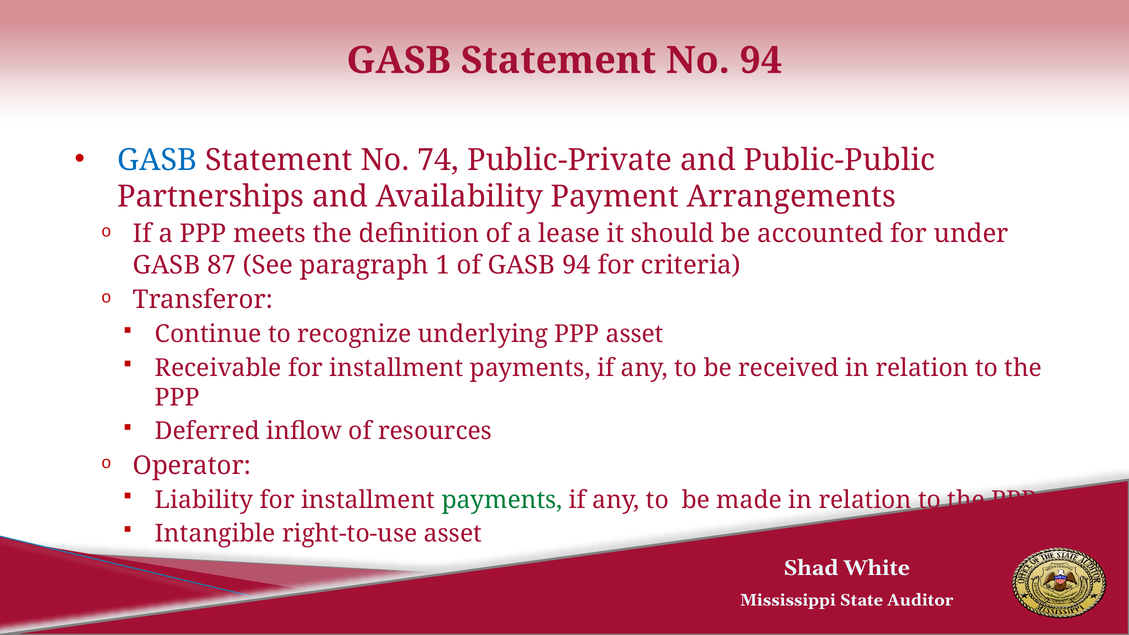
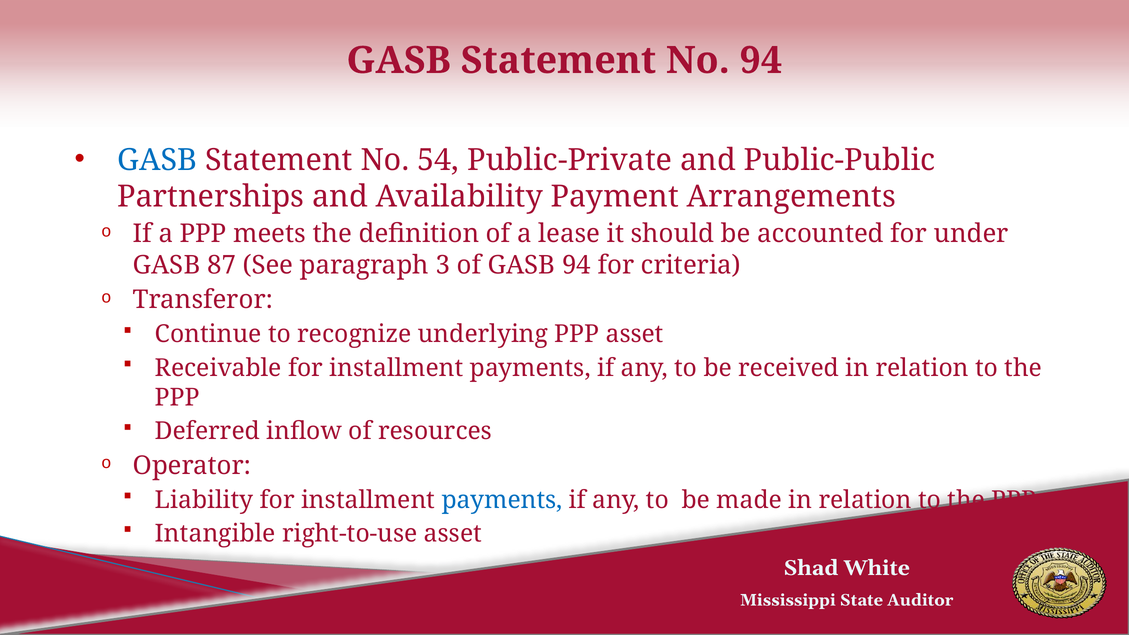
74: 74 -> 54 (438, 160)
1: 1 -> 3 (443, 265)
payments colour: green -> blue (502, 500)
